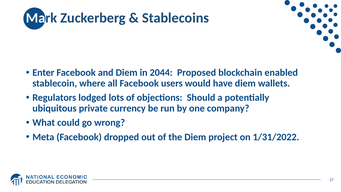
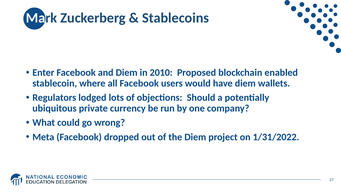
2044: 2044 -> 2010 (161, 73)
